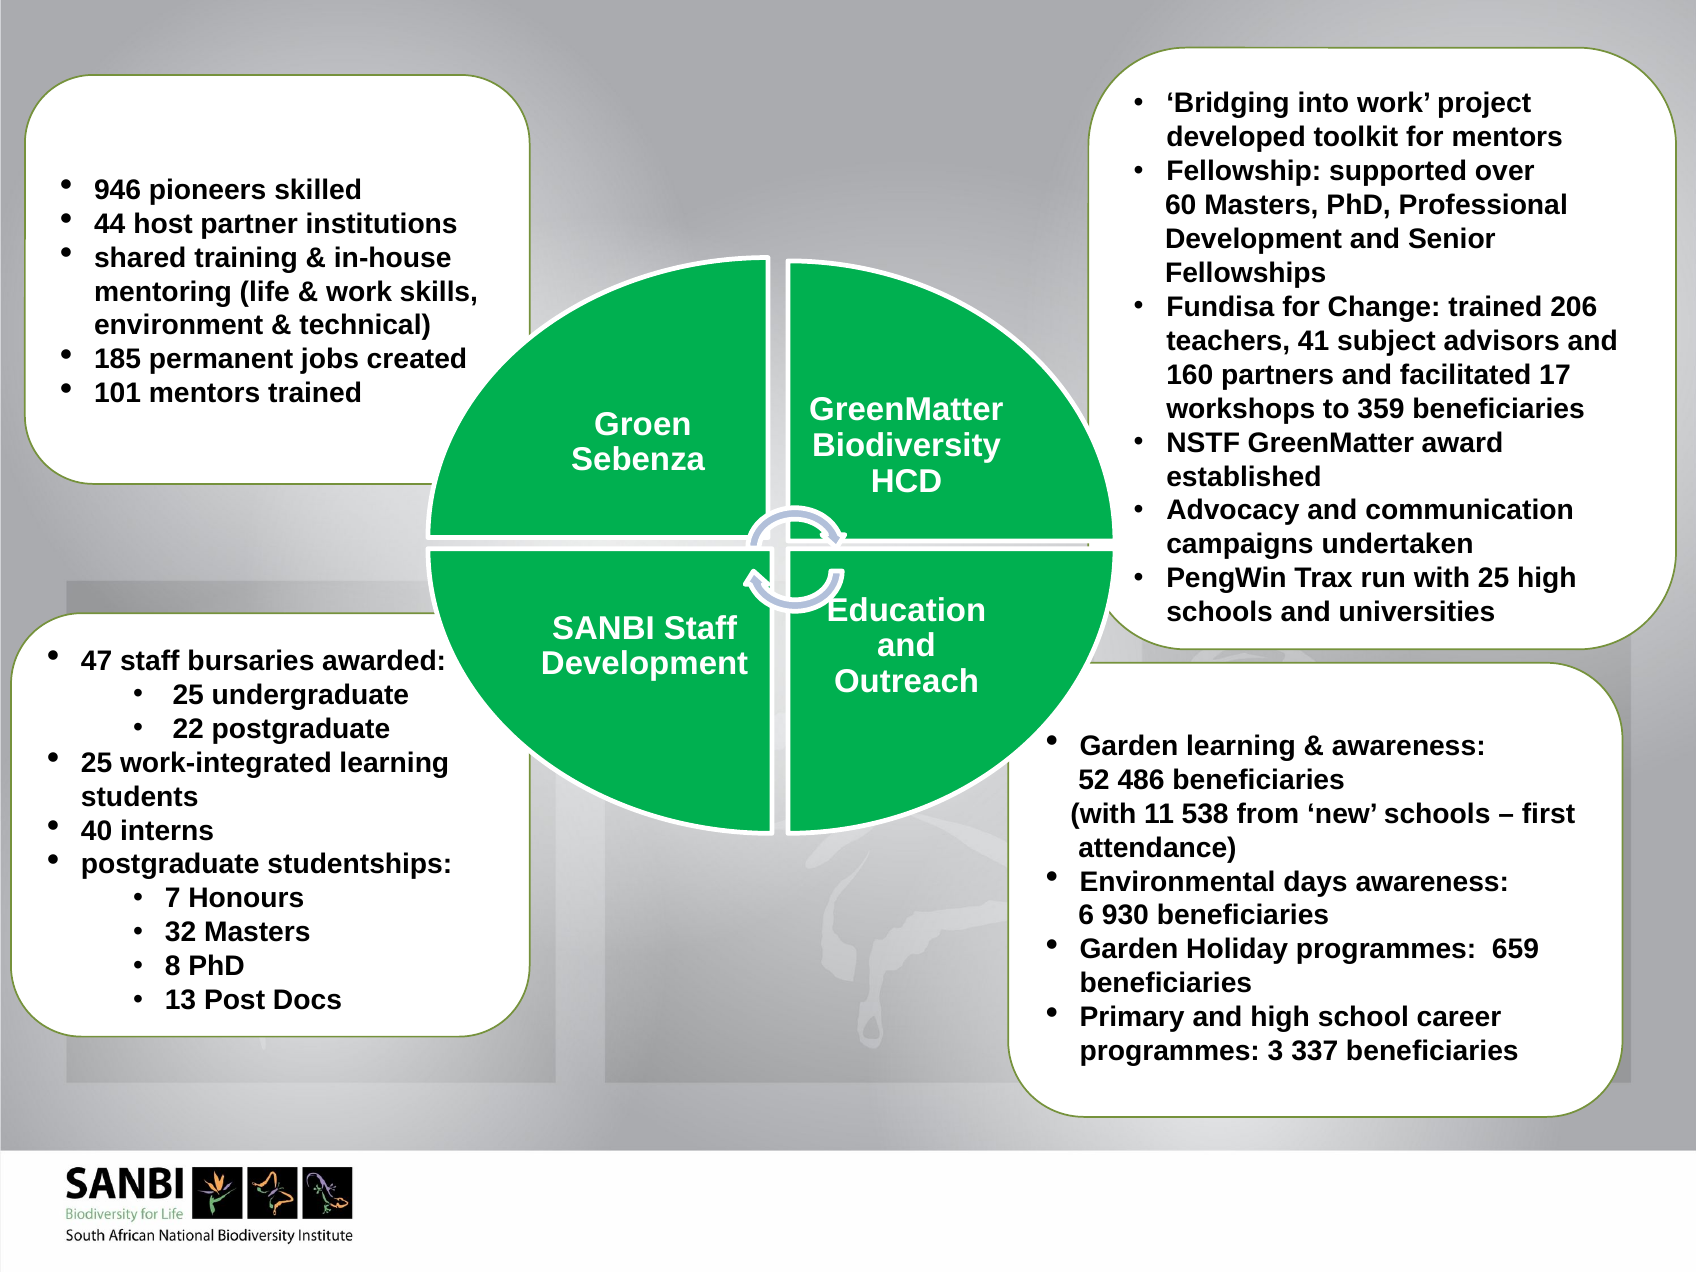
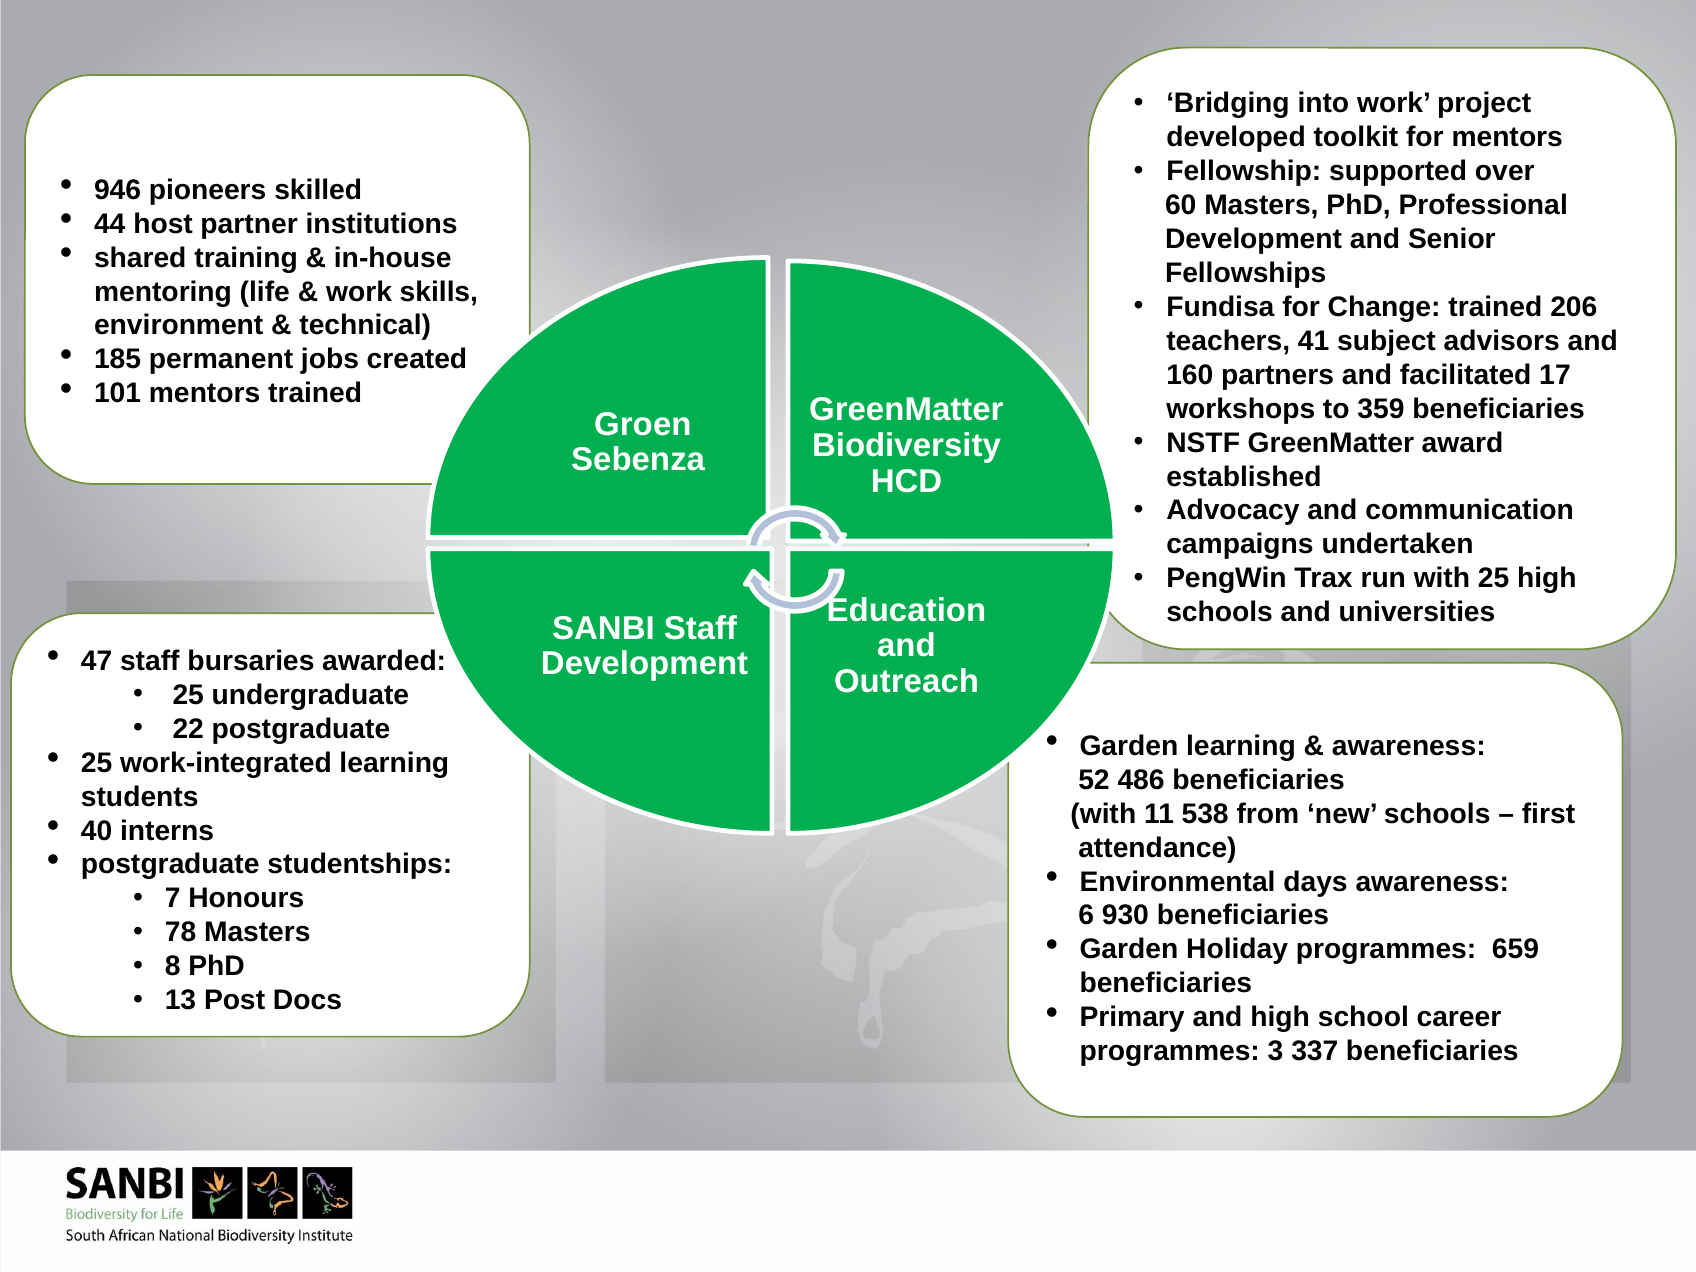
32: 32 -> 78 (181, 932)
